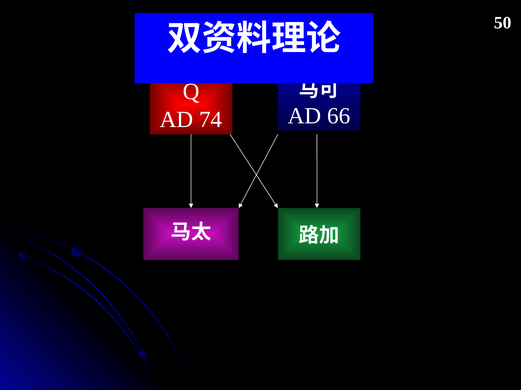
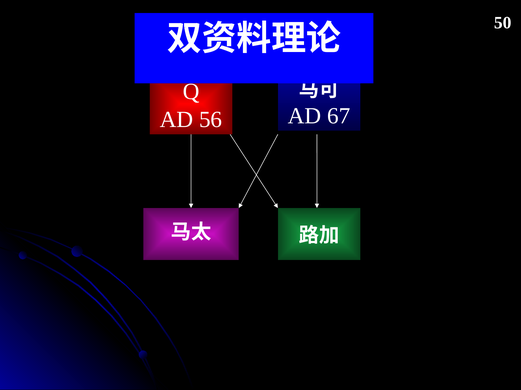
66: 66 -> 67 (339, 116)
74: 74 -> 56 (211, 120)
